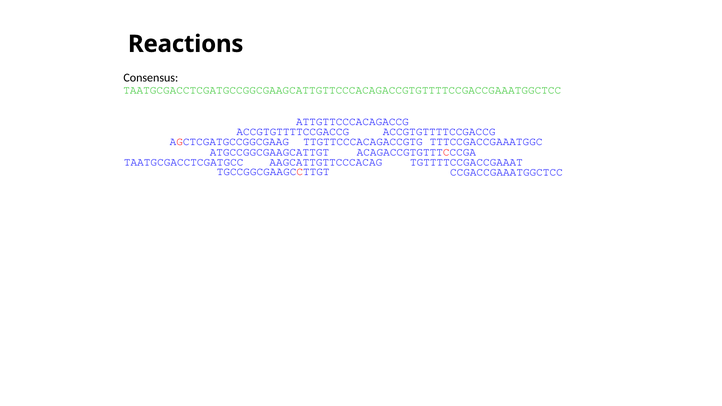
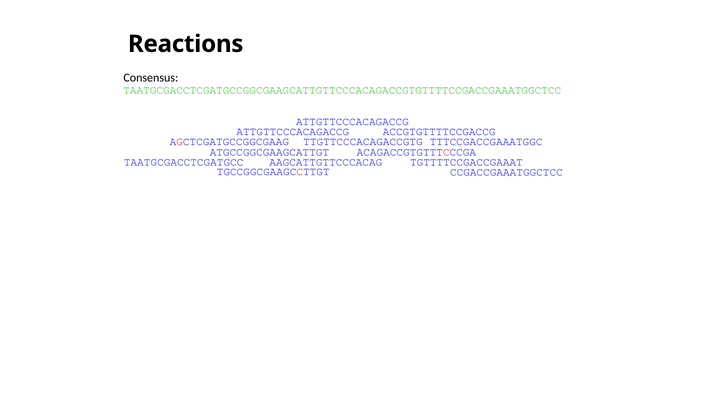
ACCGTGTTTTCCGACCG: ACCGTGTTTTCCGACCG -> ATTGTTCCCACAGACCG (293, 132)
